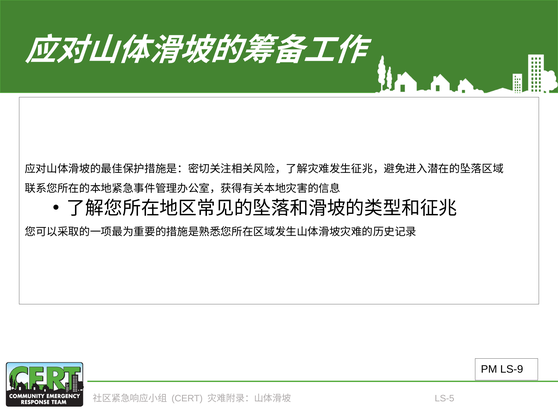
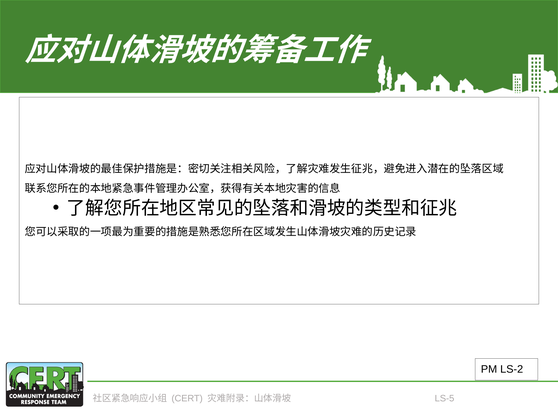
LS-9: LS-9 -> LS-2 (512, 370)
